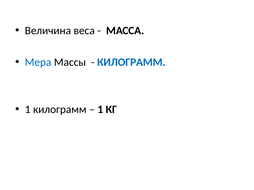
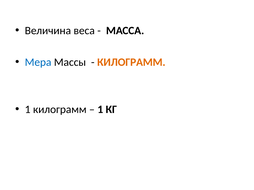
КИЛОГРАММ colour: blue -> orange (131, 62)
